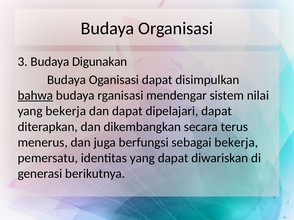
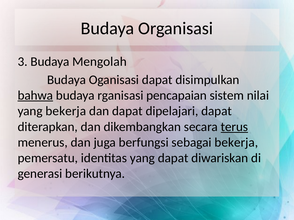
Digunakan: Digunakan -> Mengolah (100, 62)
mendengar: mendengar -> pencapaian (177, 96)
terus underline: none -> present (234, 127)
